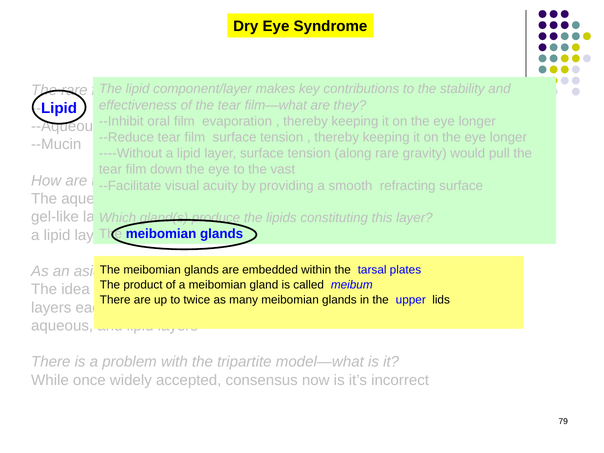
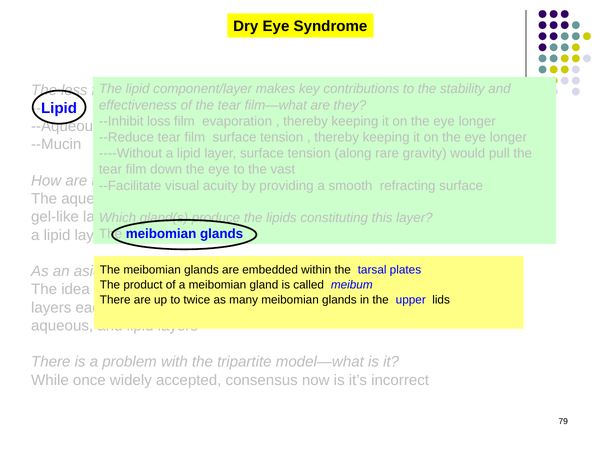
The rare: rare -> less (74, 90)
oral: oral -> loss (159, 121)
